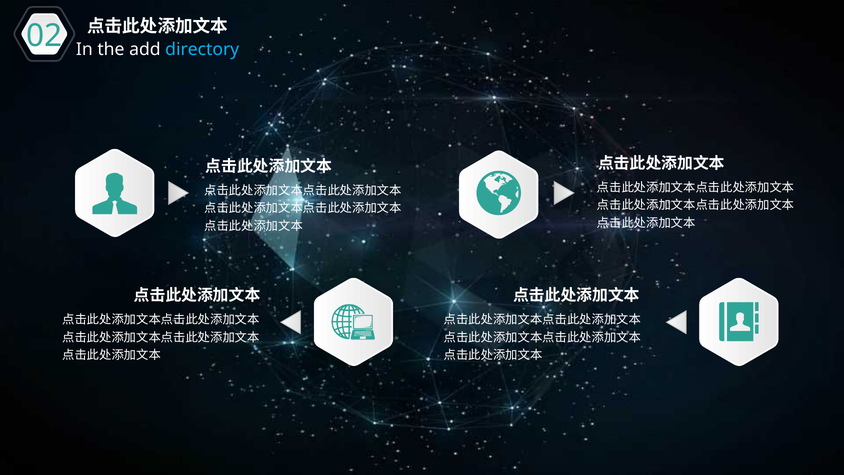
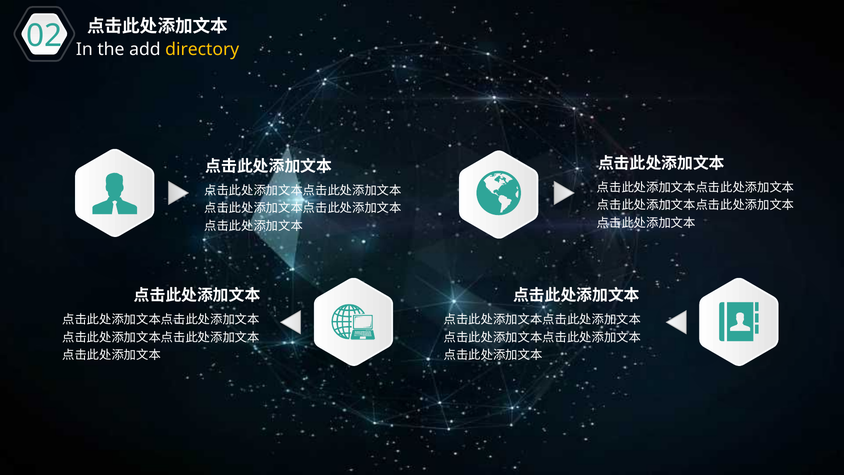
directory colour: light blue -> yellow (202, 50)
